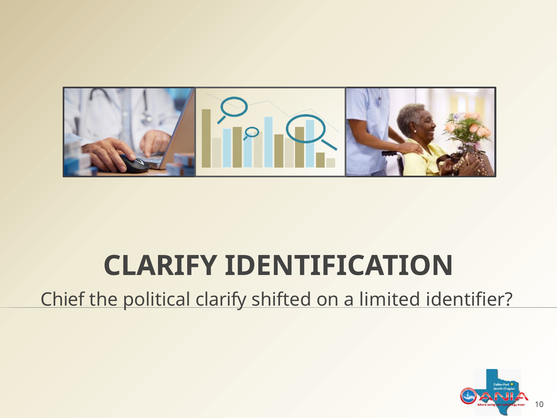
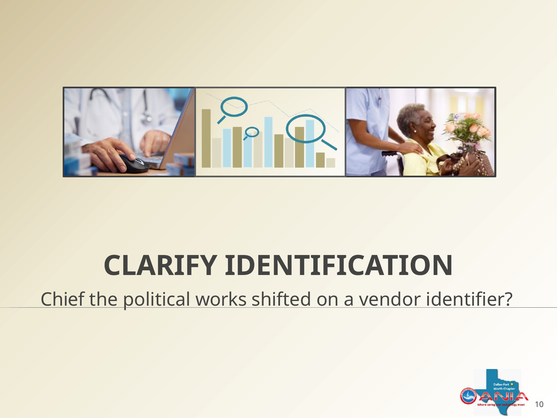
political clarify: clarify -> works (221, 300)
limited: limited -> vendor (390, 300)
